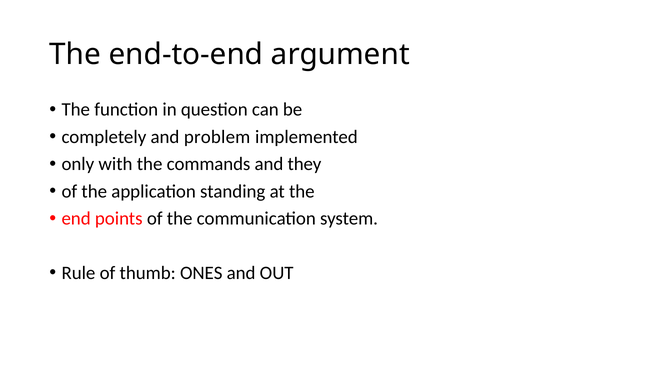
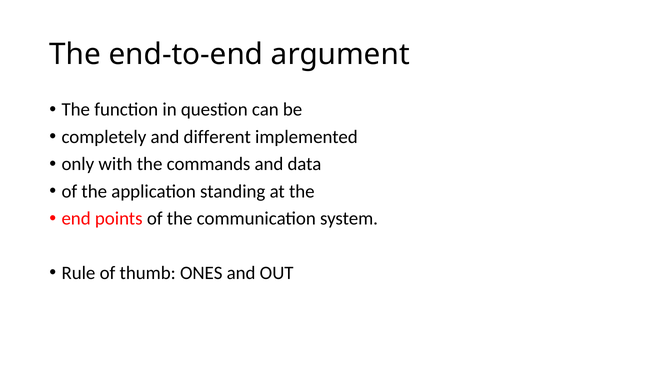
problem: problem -> different (217, 137)
they: they -> data (304, 164)
